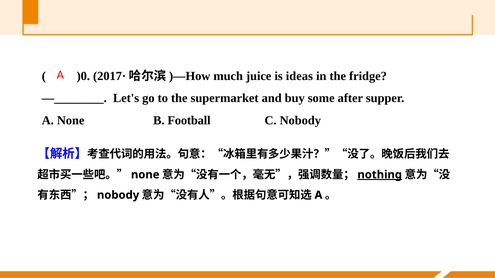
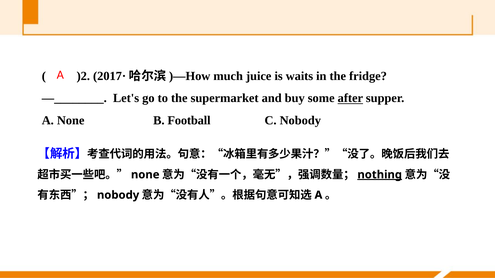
)0: )0 -> )2 (83, 76)
ideas: ideas -> waits (299, 76)
after underline: none -> present (350, 98)
